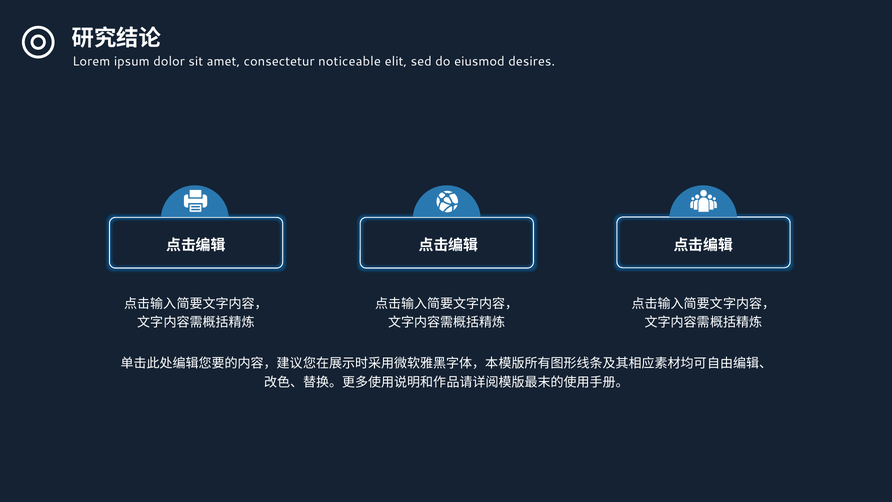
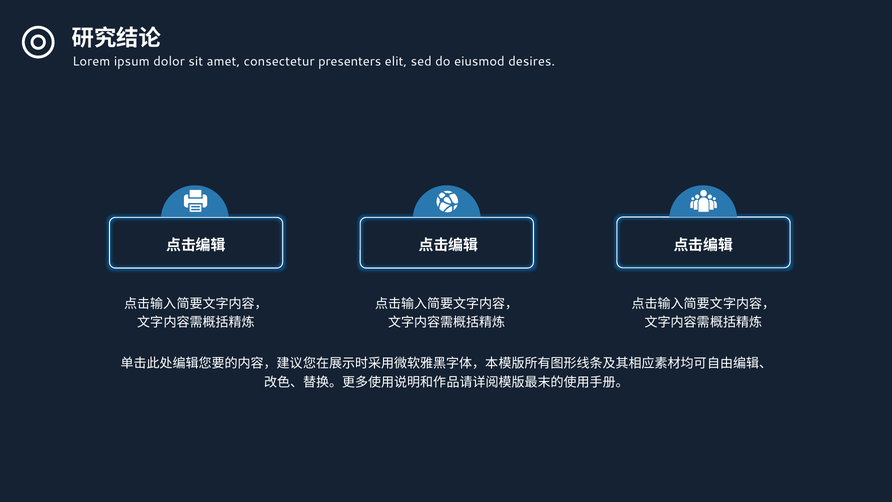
noticeable: noticeable -> presenters (350, 61)
